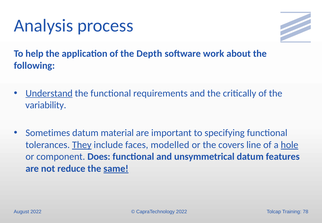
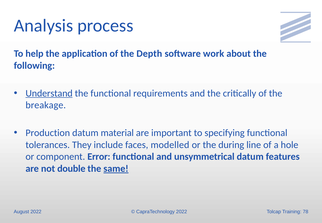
variability: variability -> breakage (46, 105)
Sometimes: Sometimes -> Production (48, 133)
They underline: present -> none (82, 145)
covers: covers -> during (231, 145)
hole underline: present -> none (290, 145)
Does: Does -> Error (99, 157)
reduce: reduce -> double (71, 169)
